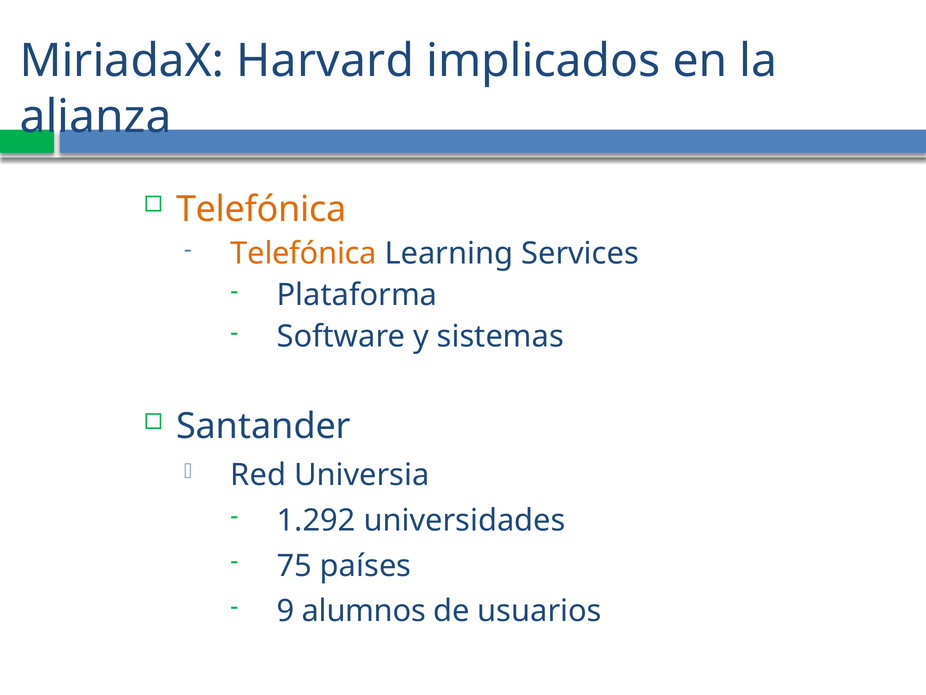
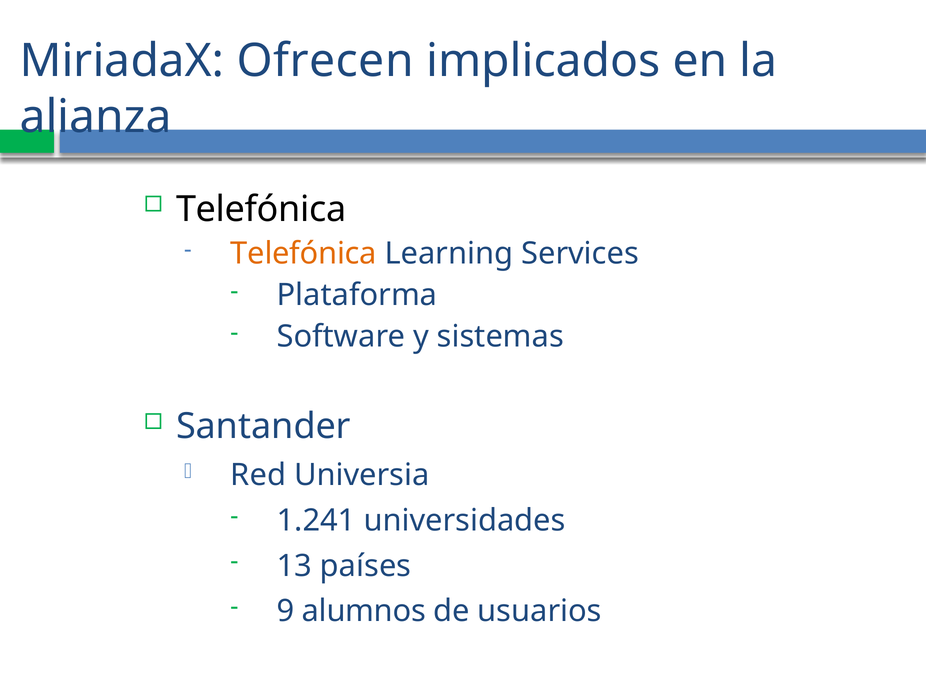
Harvard: Harvard -> Ofrecen (325, 61)
Telefónica colour: orange -> black (261, 209)
1.292: 1.292 -> 1.241 (316, 520)
75: 75 -> 13 (294, 565)
